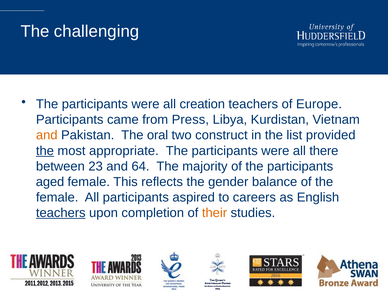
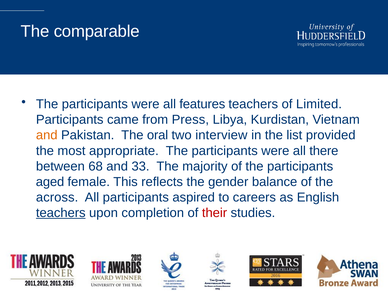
challenging: challenging -> comparable (97, 31)
creation: creation -> features (202, 104)
Europe: Europe -> Limited (319, 104)
construct: construct -> interview (221, 135)
the underline: present -> none (45, 151)
23: 23 -> 68 (96, 166)
64: 64 -> 33 (141, 166)
female: female -> across (57, 197)
their colour: orange -> red (215, 213)
